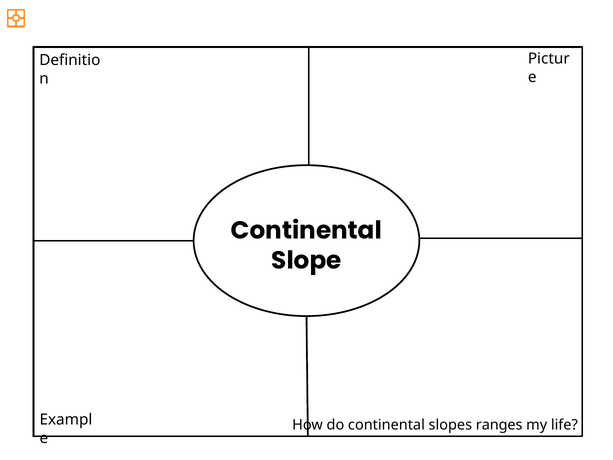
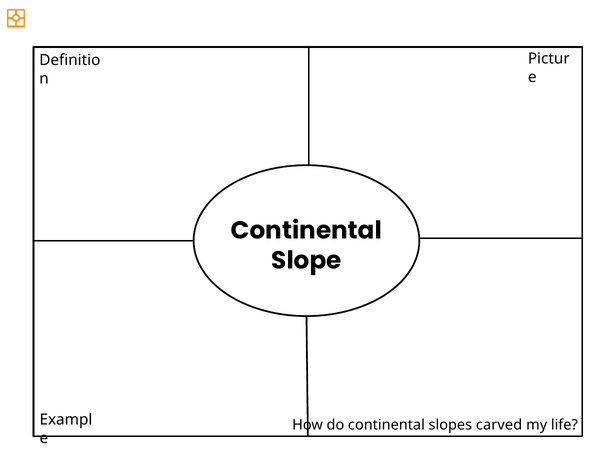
ranges: ranges -> carved (499, 425)
